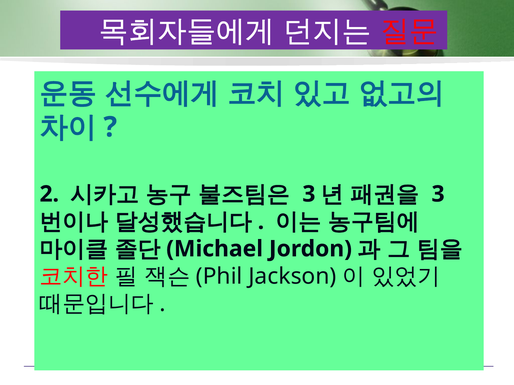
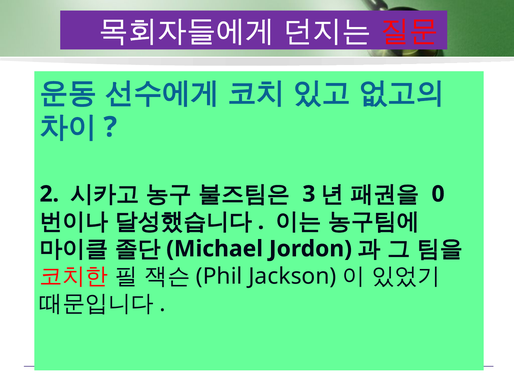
3: 3 -> 0 (438, 194)
